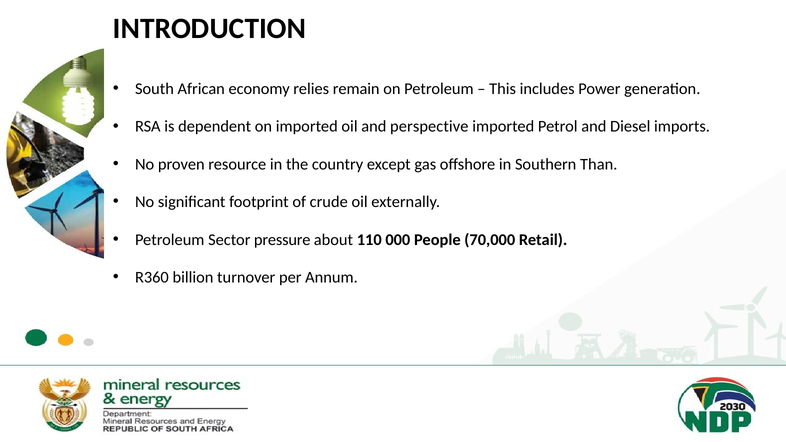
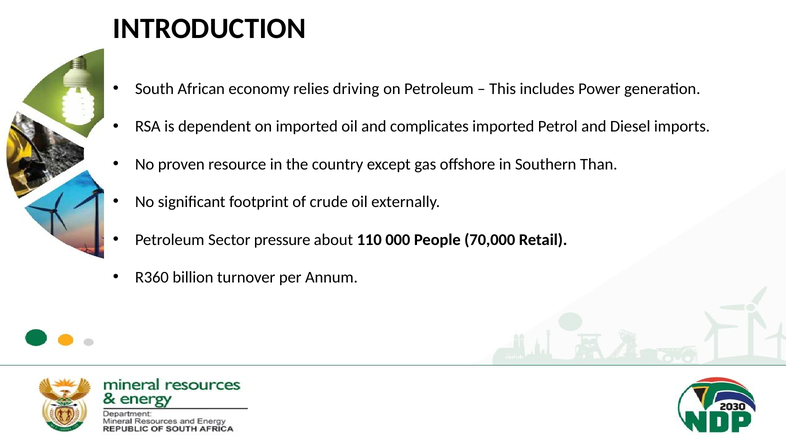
remain: remain -> driving (356, 89)
perspective: perspective -> complicates (429, 127)
